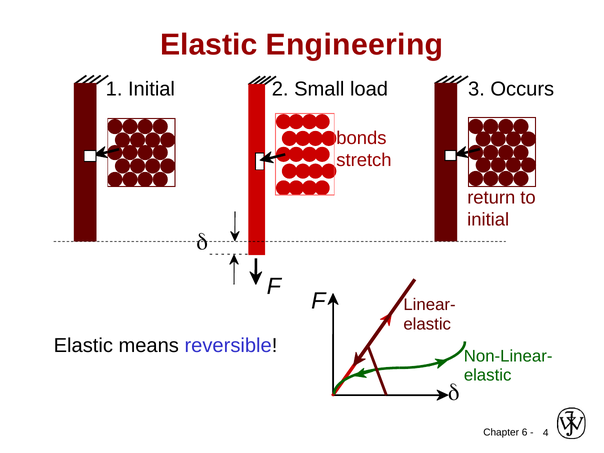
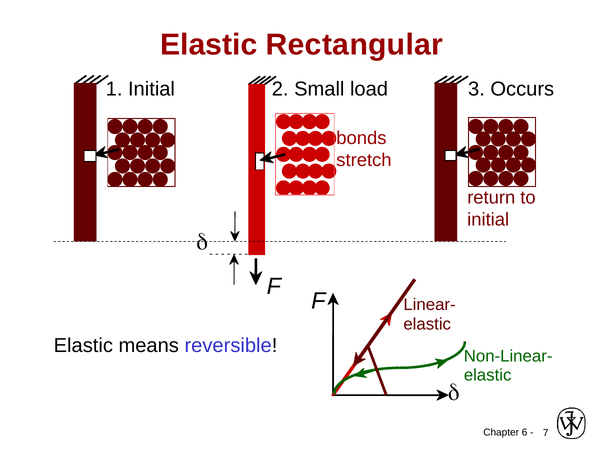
Engineering: Engineering -> Rectangular (354, 45)
4: 4 -> 7 (546, 433)
